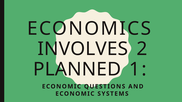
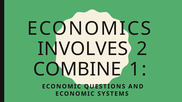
PLANNED: PLANNED -> COMBINE (77, 70)
